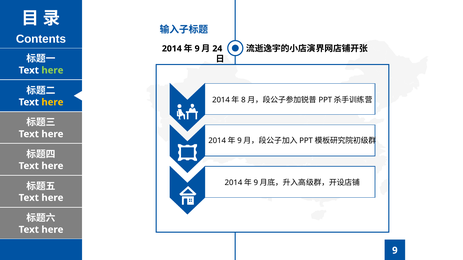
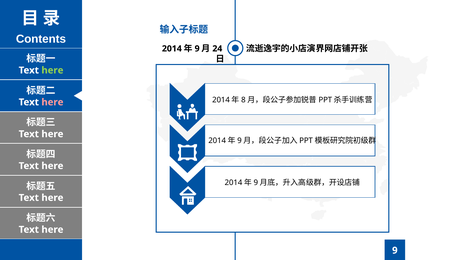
here colour: yellow -> pink (52, 102)
